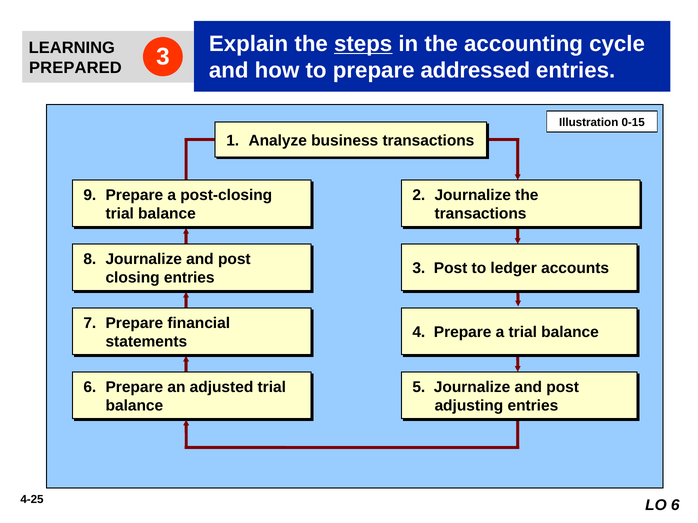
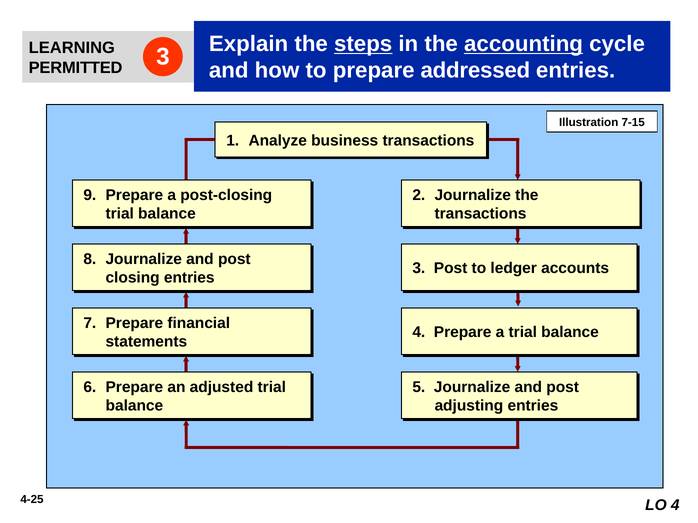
accounting underline: none -> present (524, 44)
PREPARED: PREPARED -> PERMITTED (76, 68)
0-15: 0-15 -> 7-15 (633, 122)
LO 6: 6 -> 4 (675, 506)
